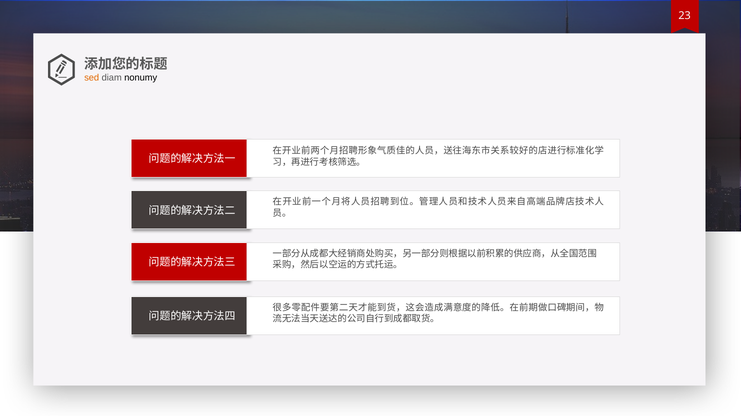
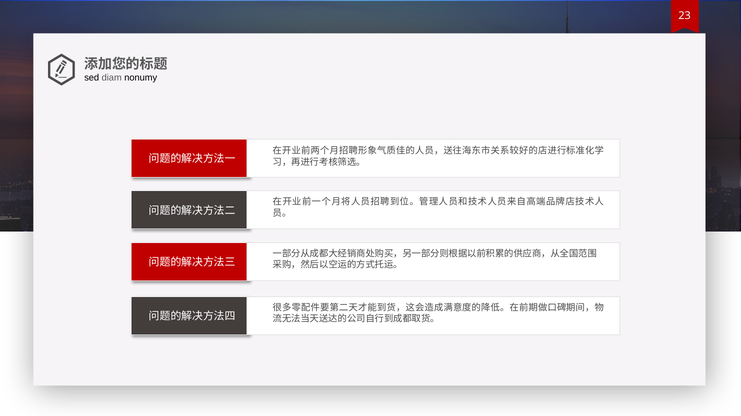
sed colour: orange -> black (92, 78)
